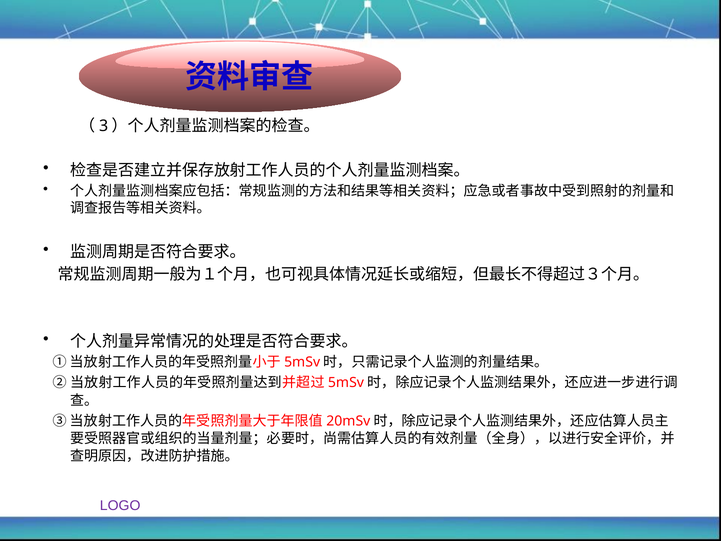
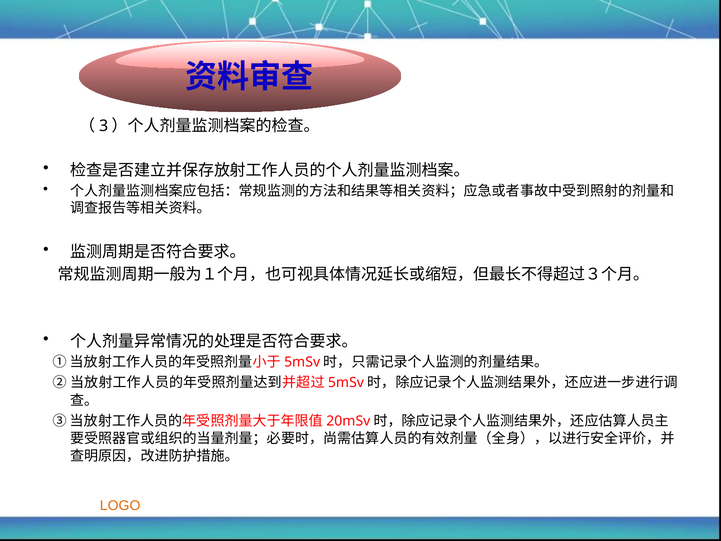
LOGO colour: purple -> orange (120, 505)
